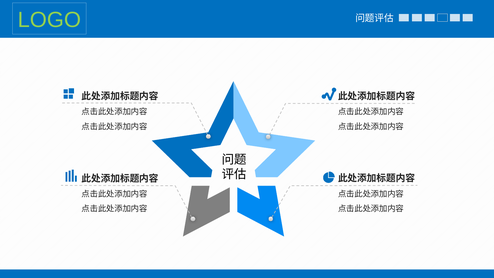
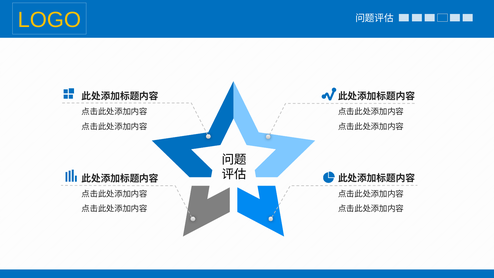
LOGO colour: light green -> yellow (49, 20)
